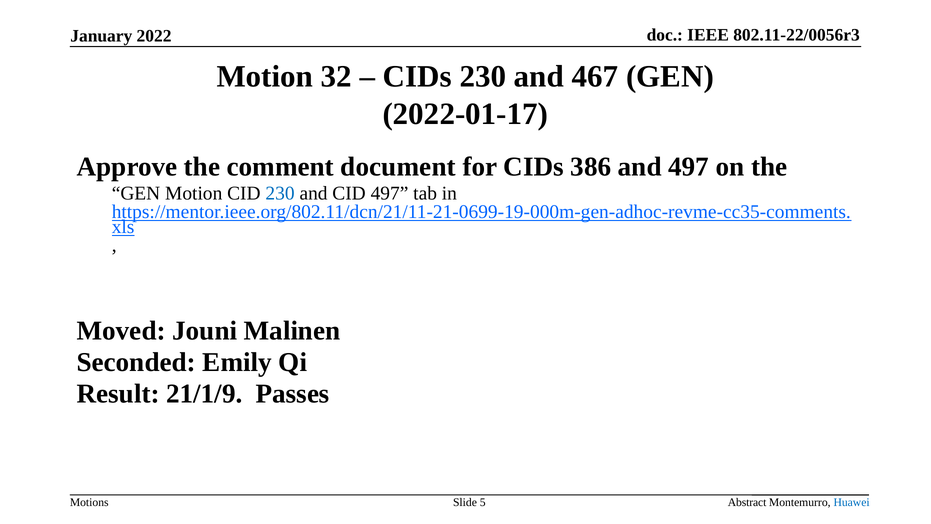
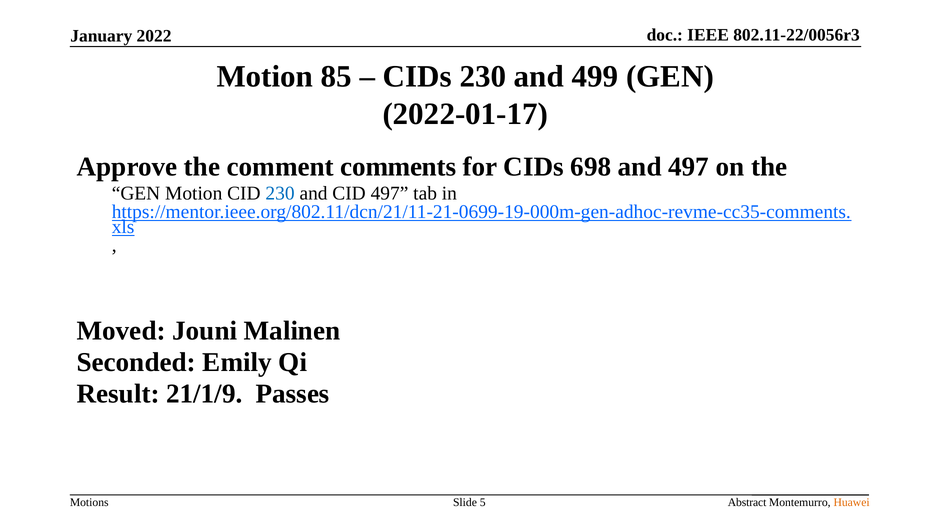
32: 32 -> 85 (336, 77)
467: 467 -> 499 (595, 77)
document: document -> comments (398, 167)
386: 386 -> 698 (591, 167)
Huawei colour: blue -> orange (852, 502)
